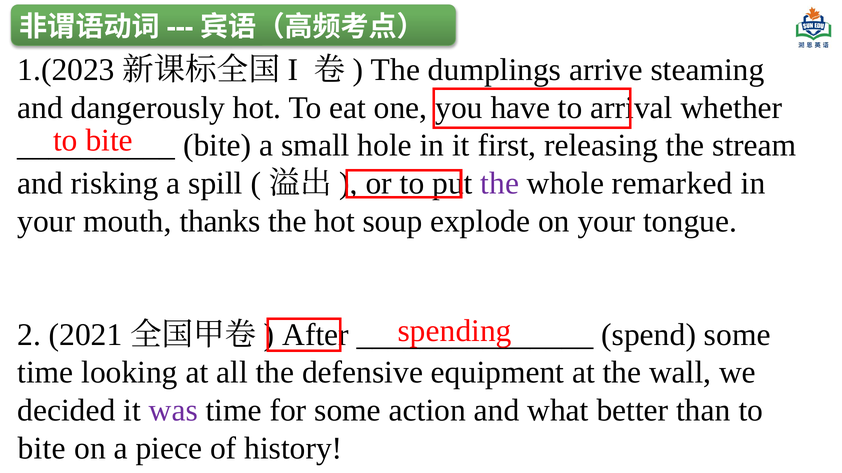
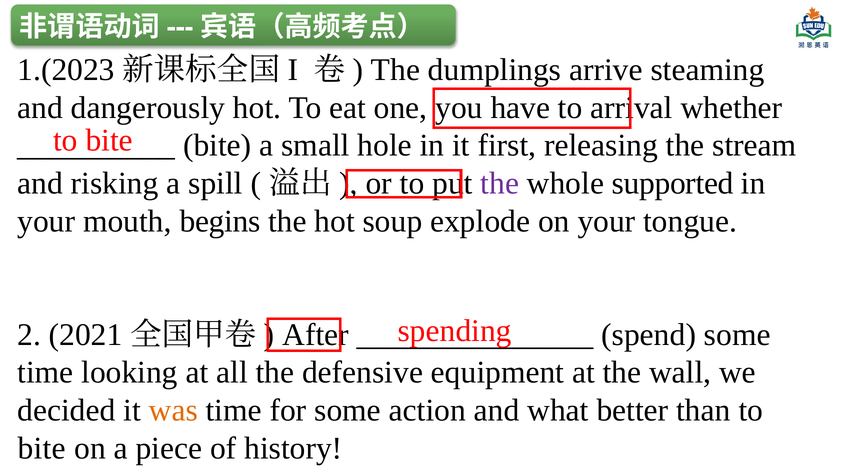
remarked: remarked -> supported (673, 184)
thanks: thanks -> begins (220, 221)
was colour: purple -> orange (173, 411)
